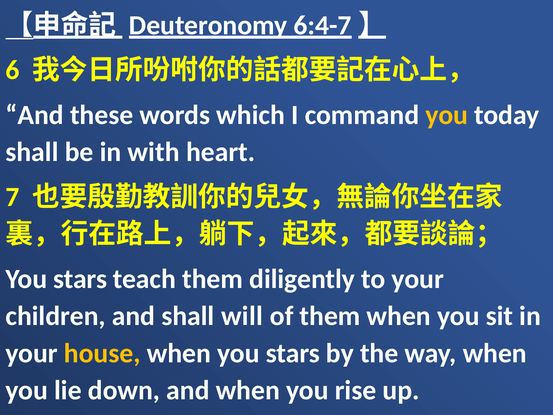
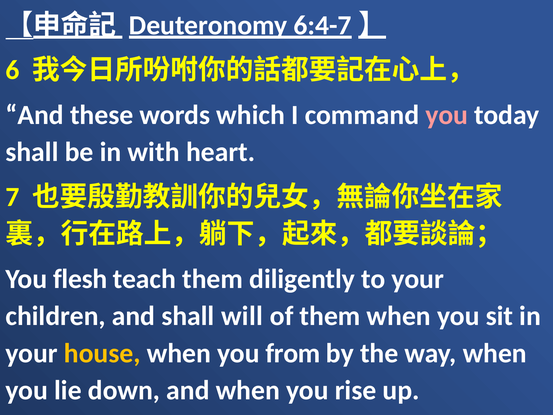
you colour: yellow -> pink (447, 115)
stars: stars -> flesh (80, 279)
when you stars: stars -> from (293, 353)
